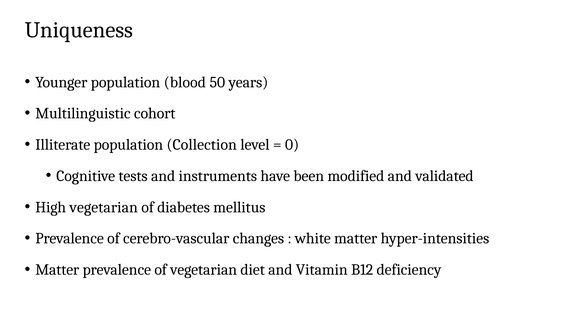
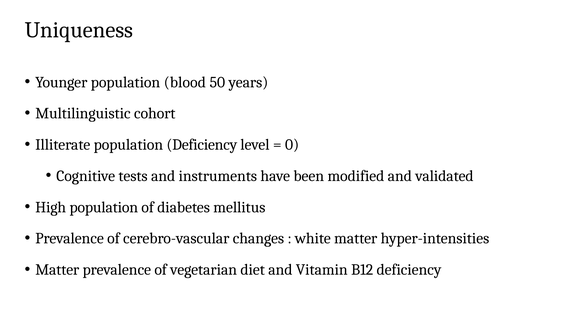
population Collection: Collection -> Deficiency (202, 145)
High vegetarian: vegetarian -> population (104, 207)
